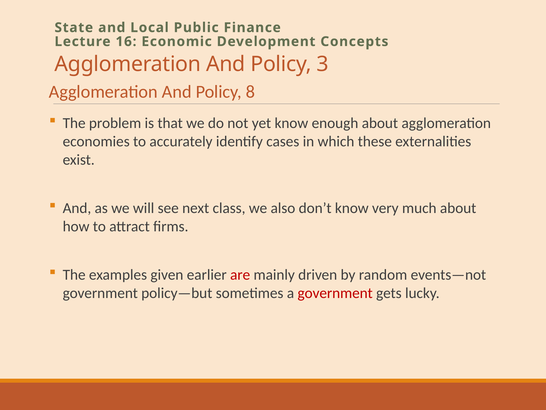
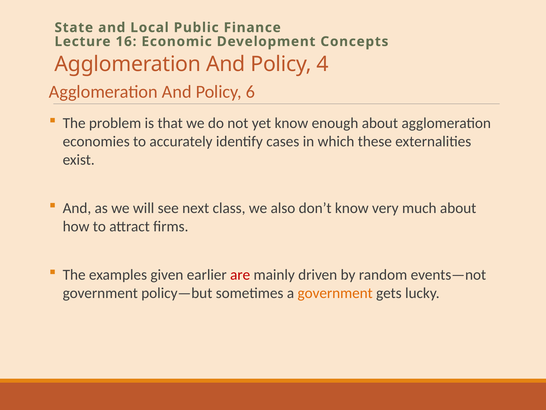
3: 3 -> 4 (323, 64)
8: 8 -> 6 (250, 92)
government colour: red -> orange (335, 293)
